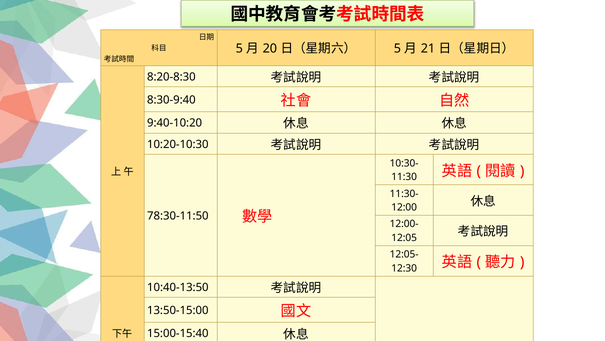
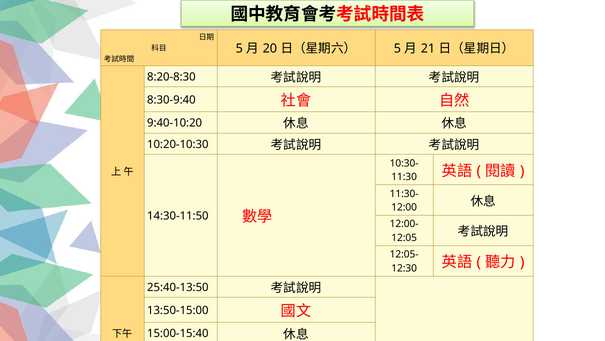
78:30-11:50: 78:30-11:50 -> 14:30-11:50 (178, 215)
10:40-13:50: 10:40-13:50 -> 25:40-13:50 (178, 287)
